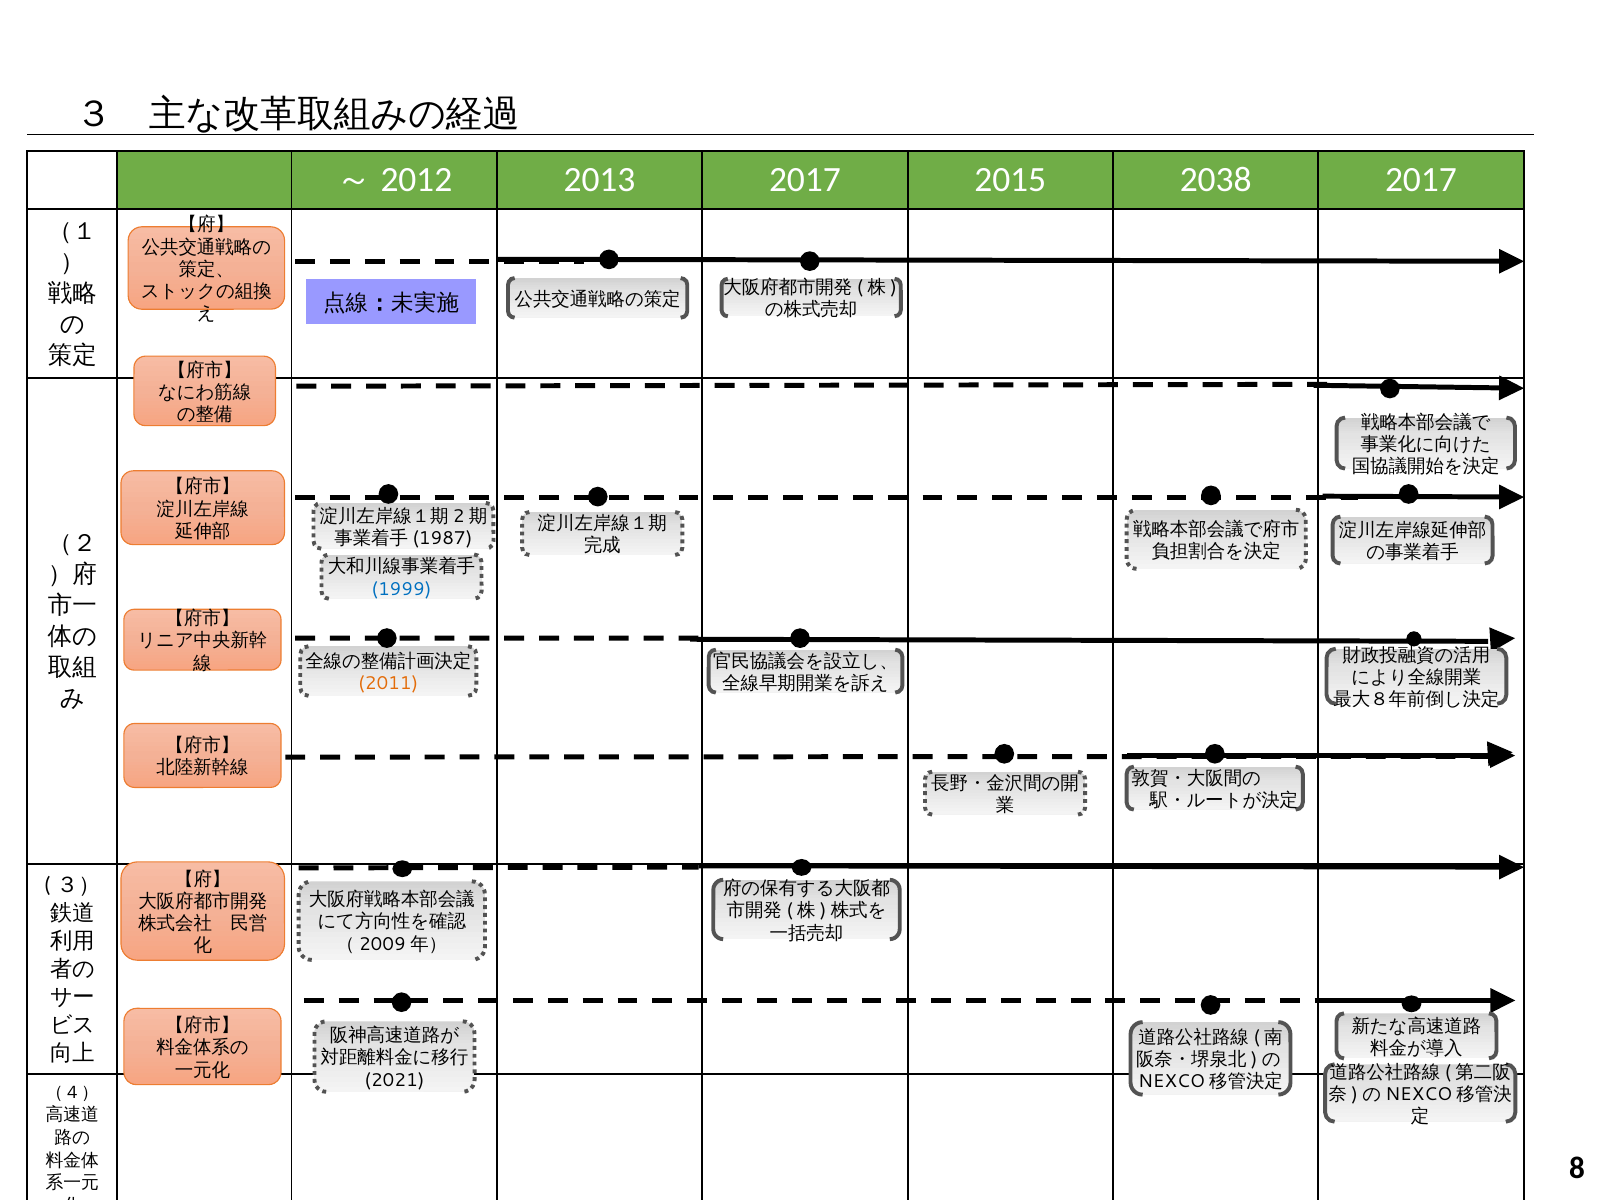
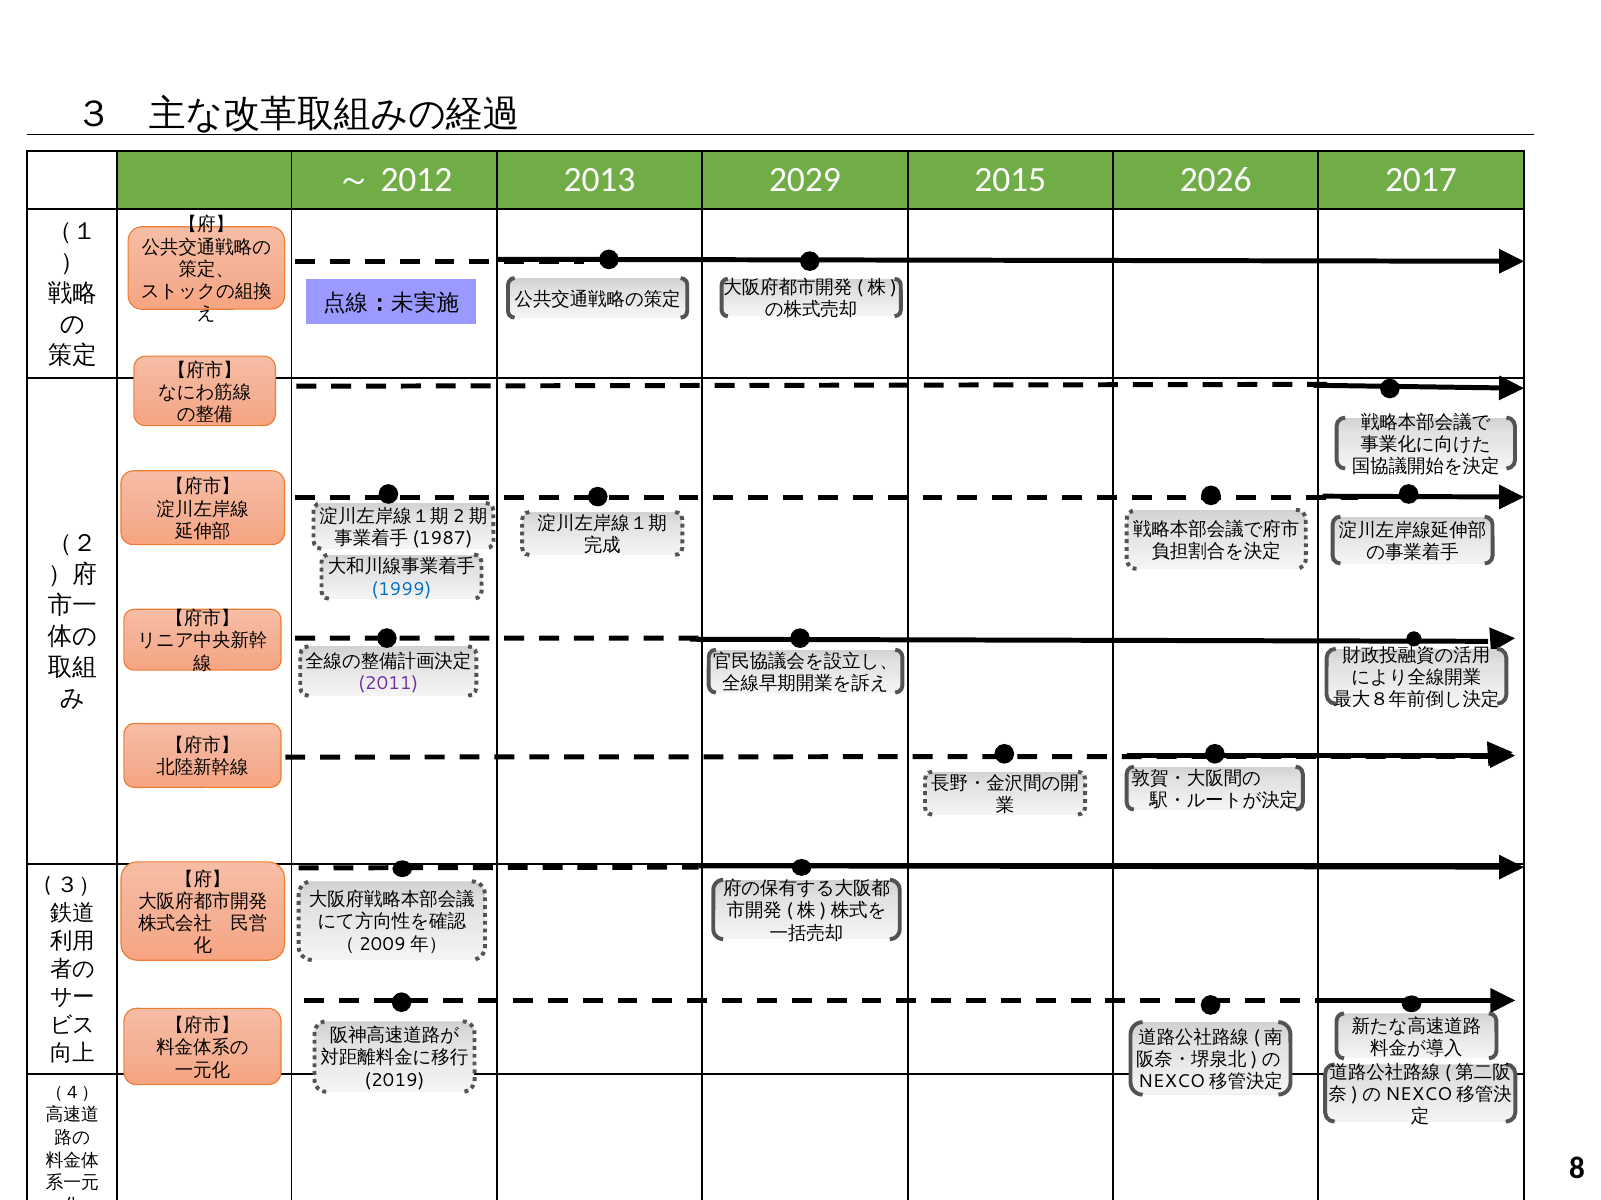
2013 2017: 2017 -> 2029 (805, 180)
2038: 2038 -> 2026 (1216, 180)
2011 colour: orange -> purple (388, 684)
2021: 2021 -> 2019 (394, 1081)
